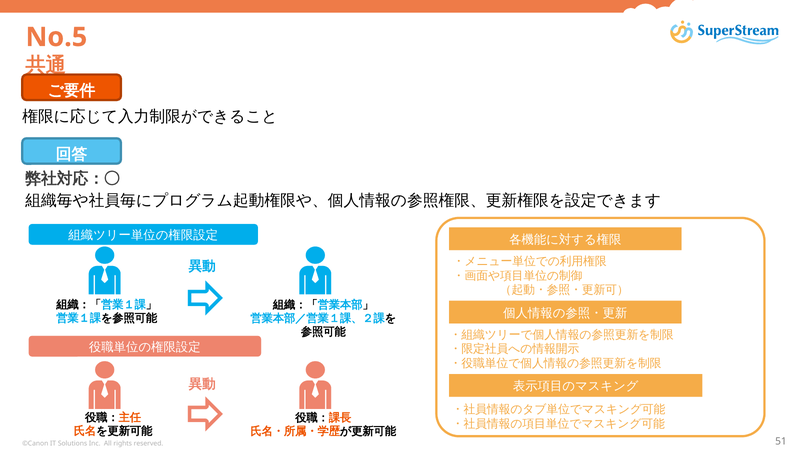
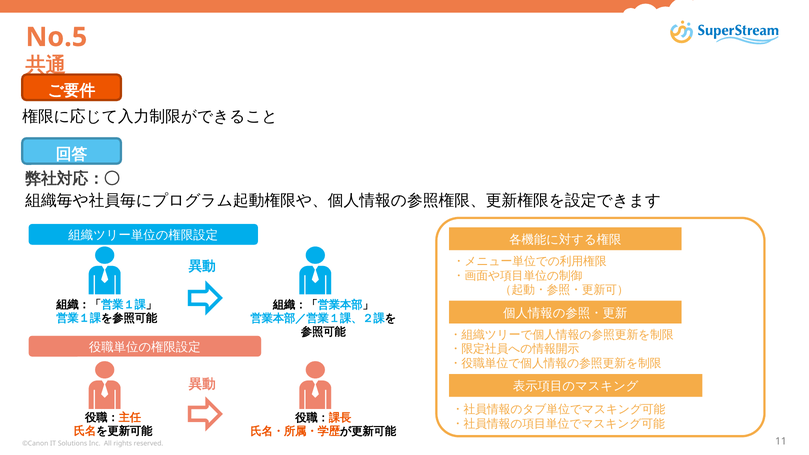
51: 51 -> 11 (781, 441)
